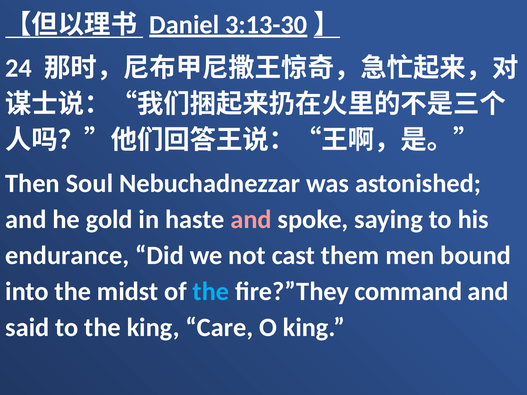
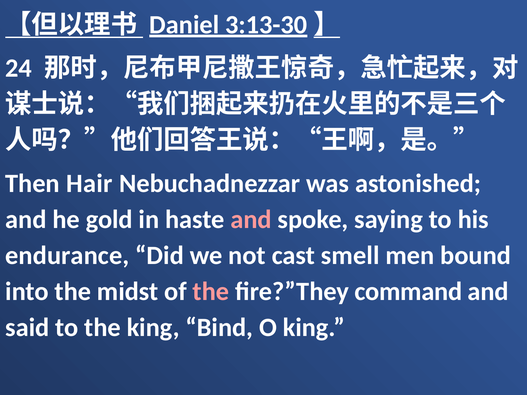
Soul: Soul -> Hair (89, 184)
them: them -> smell (350, 256)
the colour: light blue -> pink (211, 292)
Care: Care -> Bind (219, 328)
